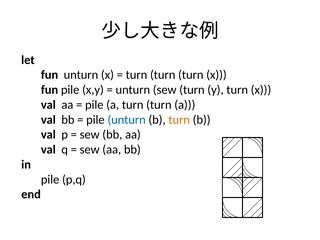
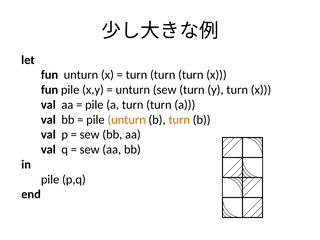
unturn colour: blue -> orange (127, 120)
